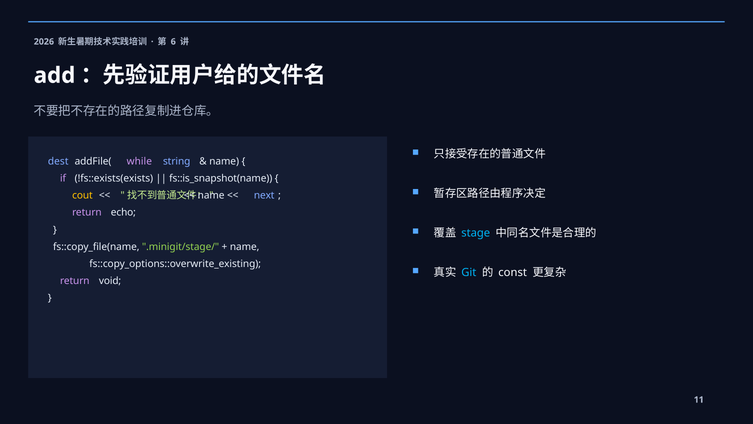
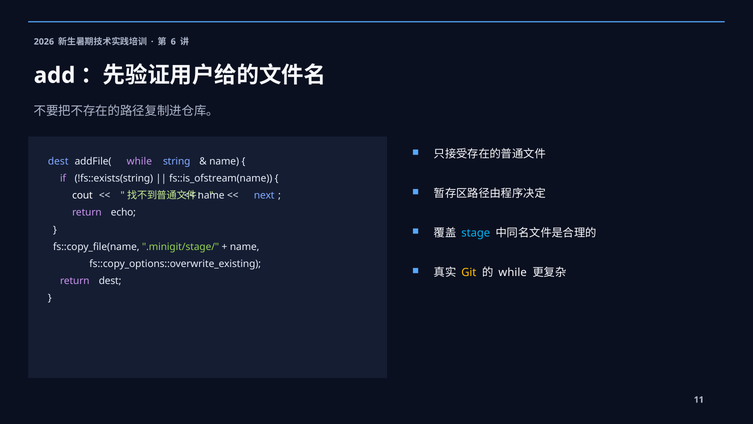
!fs::exists(exists: !fs::exists(exists -> !fs::exists(string (114, 178)
fs::is_snapshot(name: fs::is_snapshot(name -> fs::is_ofstream(name (221, 178)
cout colour: yellow -> white (82, 195)
Git colour: light blue -> yellow (469, 272)
const: const -> while (513, 272)
return void: void -> dest (110, 281)
